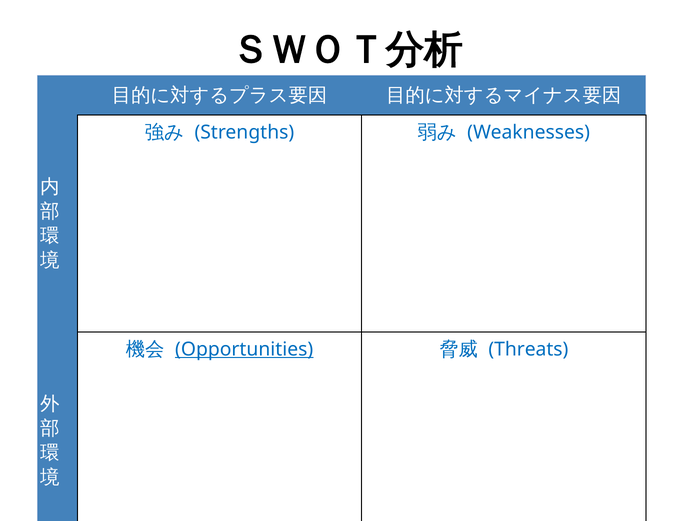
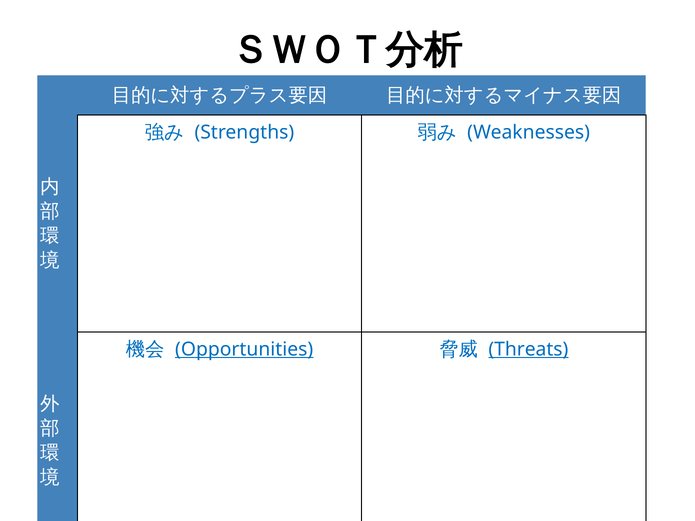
Threats underline: none -> present (528, 349)
